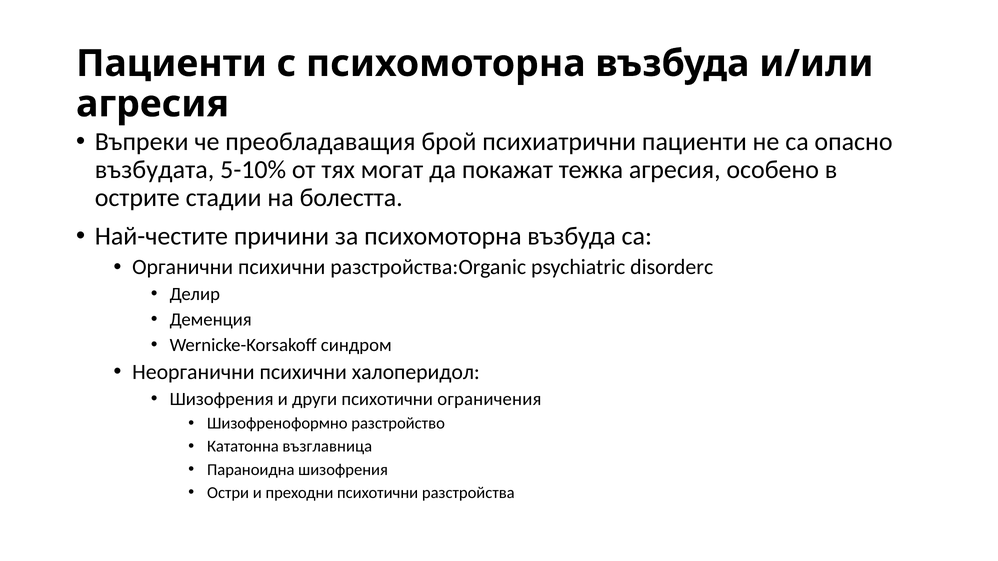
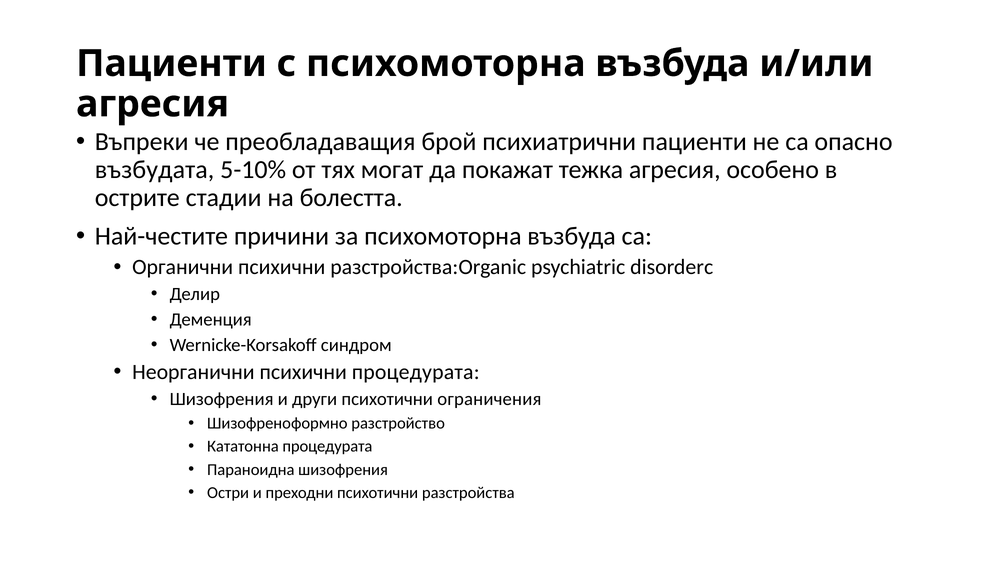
психични халоперидол: халоперидол -> процедурата (416, 372)
Кататонна възглавница: възглавница -> процедурата (327, 447)
